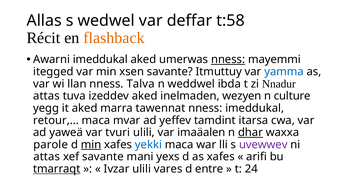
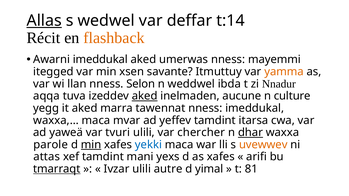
Allas underline: none -> present (44, 21)
t:58: t:58 -> t:14 (231, 21)
nness underline: present -> none (228, 60)
yamma colour: blue -> orange (284, 72)
Talva: Talva -> Selon (141, 84)
attas: attas -> aqqa (46, 96)
aked underline: none -> present (145, 96)
wezyen: wezyen -> aucune (242, 96)
retour,…: retour,… -> waxxa,… (56, 120)
imaäalen: imaäalen -> chercher (201, 133)
uvewwev colour: purple -> orange (263, 145)
xef savante: savante -> tamdint (103, 157)
vares: vares -> autre (168, 169)
entre: entre -> yimal (209, 169)
24: 24 -> 81 (251, 169)
